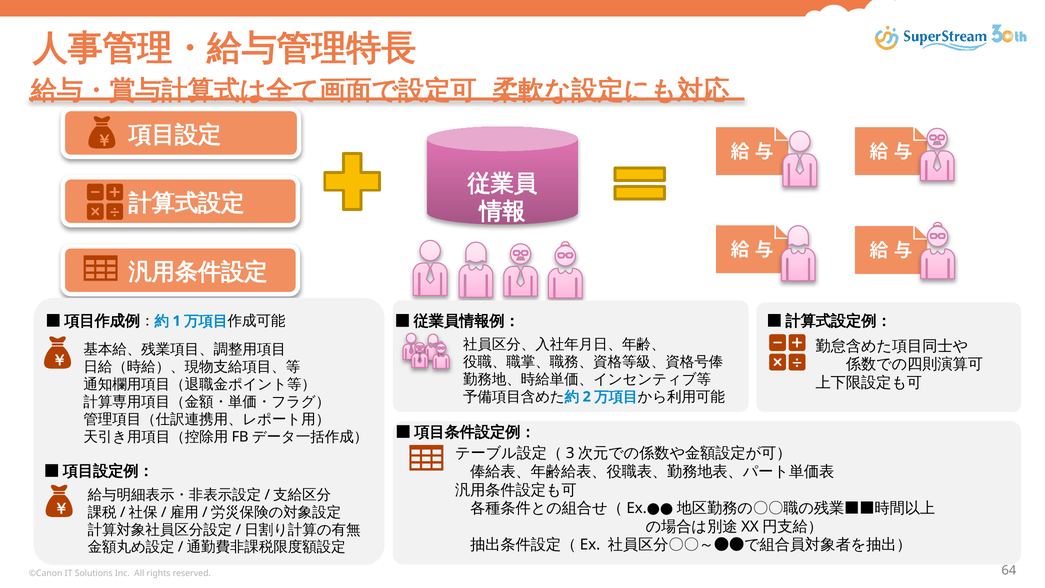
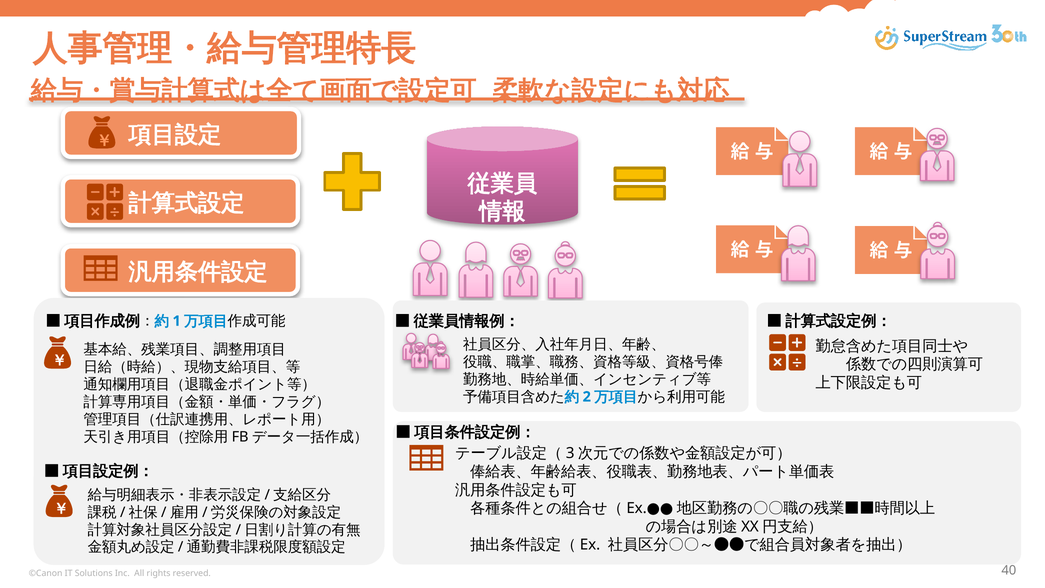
64: 64 -> 40 (1009, 570)
